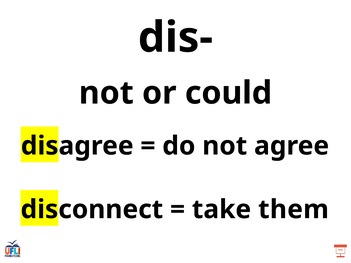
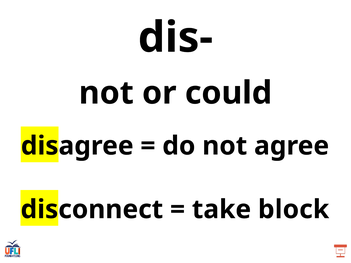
them: them -> block (294, 210)
